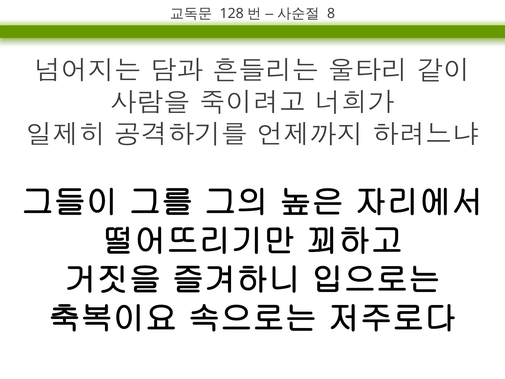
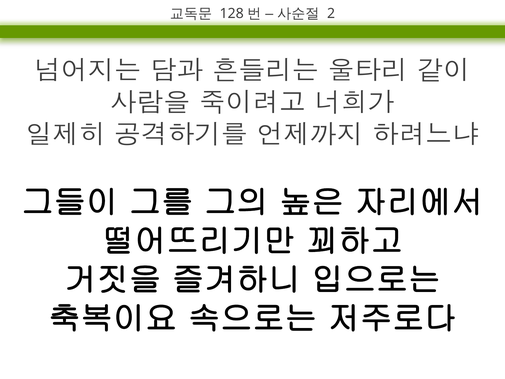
8: 8 -> 2 (331, 14)
